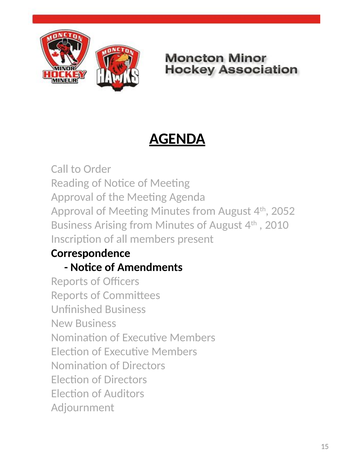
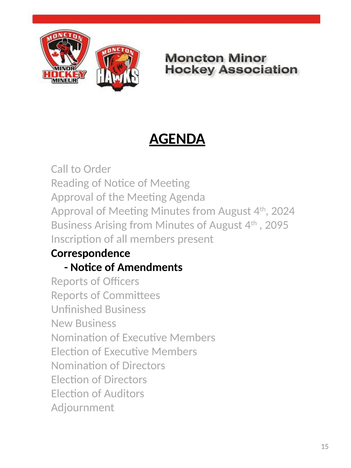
2052: 2052 -> 2024 (283, 211)
2010: 2010 -> 2095 (277, 225)
